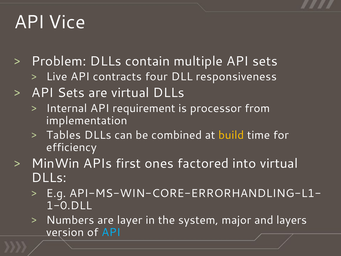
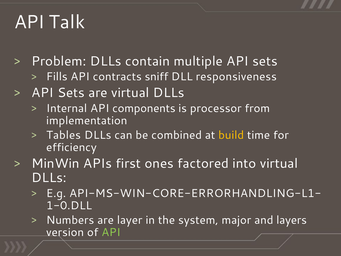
Vice: Vice -> Talk (67, 22)
Live: Live -> Fills (57, 77)
four: four -> sniff (156, 77)
requirement: requirement -> components (144, 108)
API colour: light blue -> light green (111, 232)
